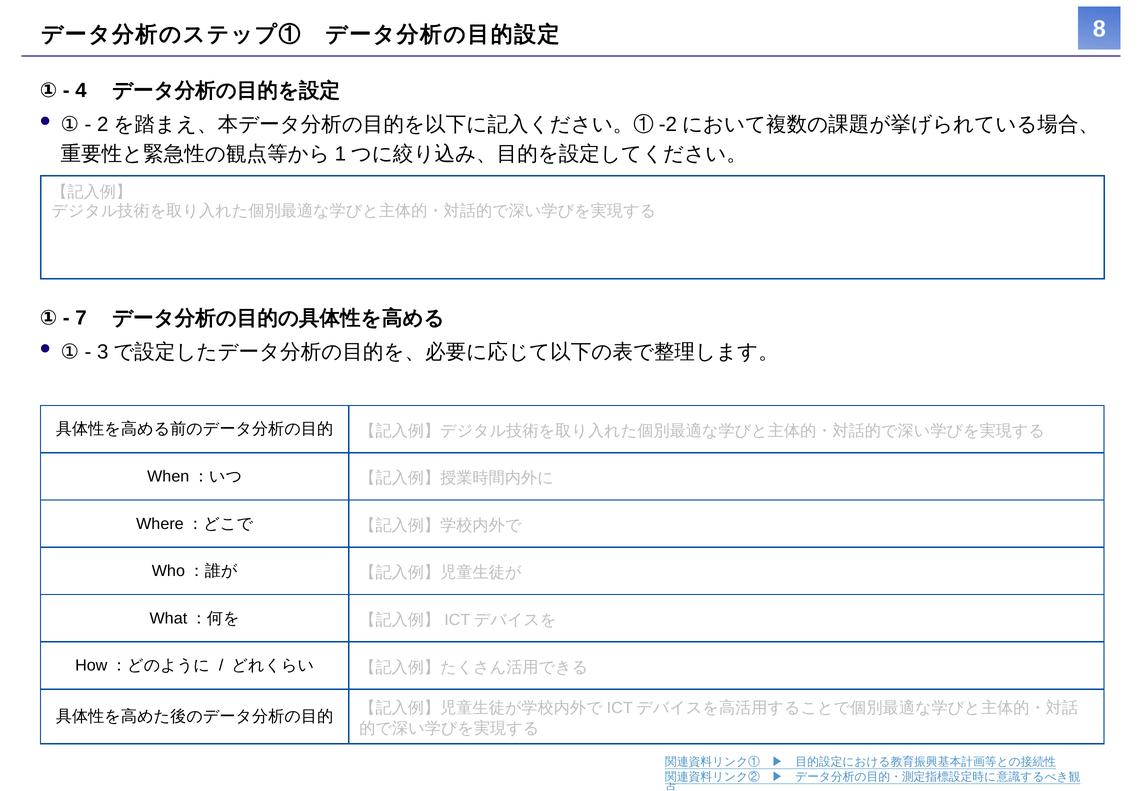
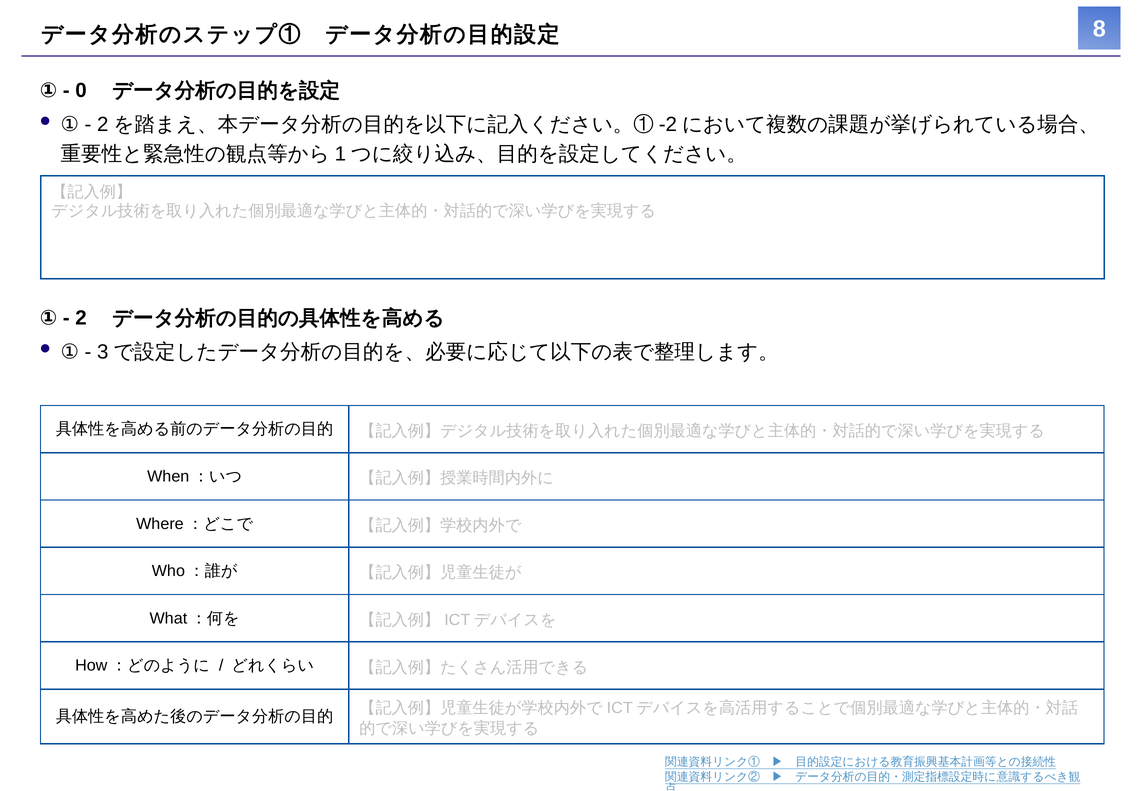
4: 4 -> 0 (81, 90)
7: 7 -> 2 (81, 318)
